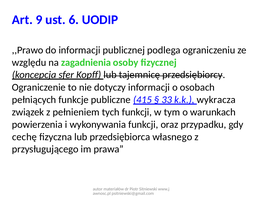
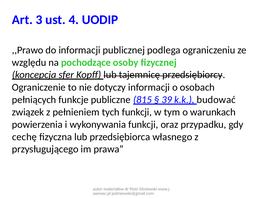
9: 9 -> 3 (39, 20)
6: 6 -> 4 (74, 20)
zagadnienia: zagadnienia -> pochodzące (86, 62)
415: 415 -> 815 (142, 100)
33: 33 -> 39 (167, 100)
wykracza: wykracza -> budować (216, 100)
